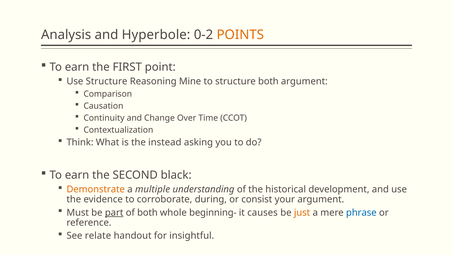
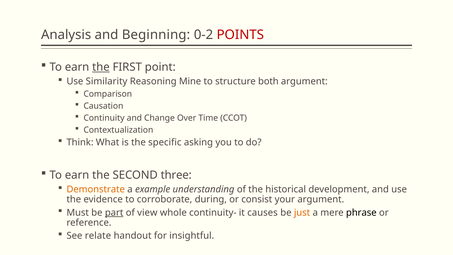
Hyperbole: Hyperbole -> Beginning (156, 35)
POINTS colour: orange -> red (240, 35)
the underline: none -> present (101, 67)
Use Structure: Structure -> Similarity (107, 81)
instead: instead -> specific (165, 142)
black: black -> three (176, 175)
multiple: multiple -> example (153, 189)
of both: both -> view (147, 212)
beginning-: beginning- -> continuity- (213, 212)
phrase colour: blue -> black (361, 212)
